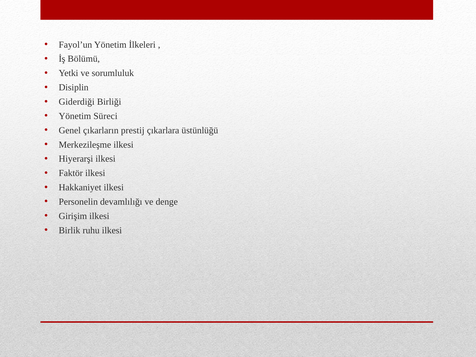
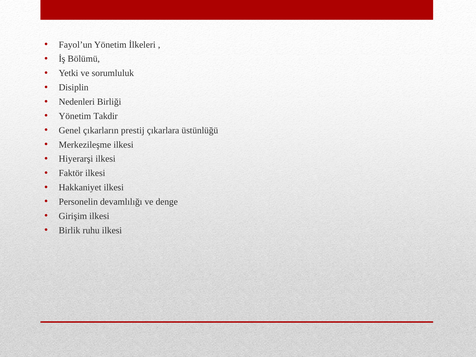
Giderdiği: Giderdiği -> Nedenleri (77, 102)
Süreci: Süreci -> Takdir (106, 116)
